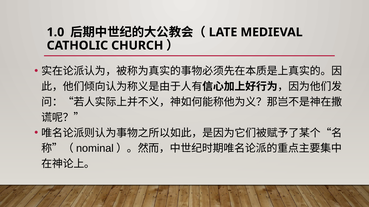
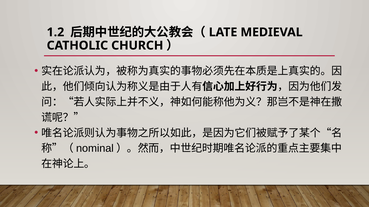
1.0: 1.0 -> 1.2 (55, 32)
